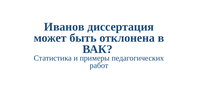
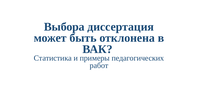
Иванов: Иванов -> Выбора (64, 27)
